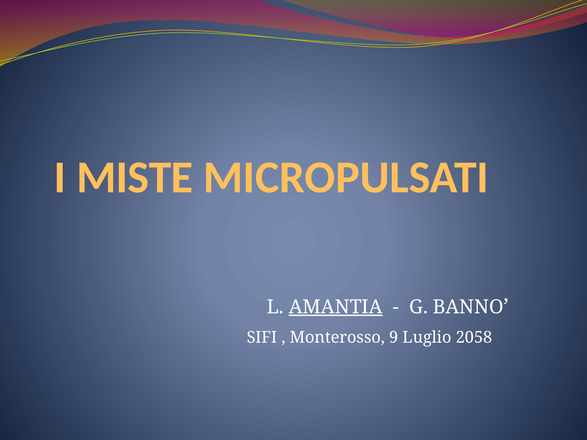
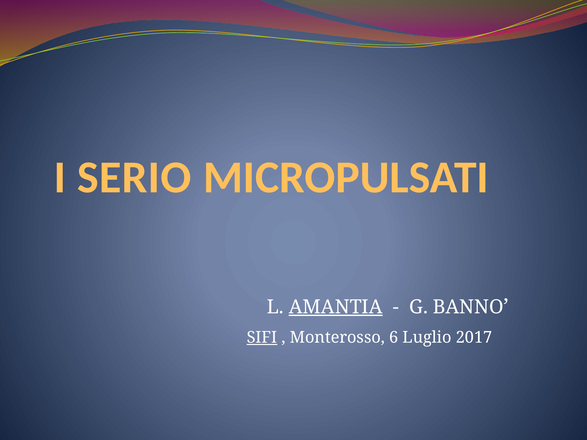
MISTE: MISTE -> SERIO (134, 177)
SIFI underline: none -> present (262, 338)
9: 9 -> 6 (394, 338)
2058: 2058 -> 2017 (474, 338)
